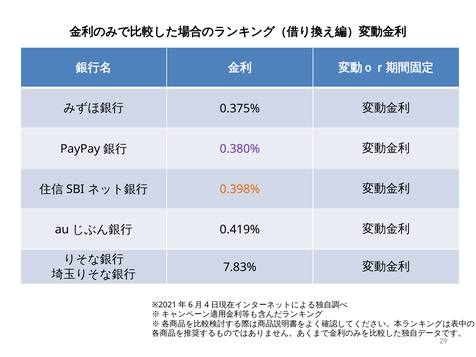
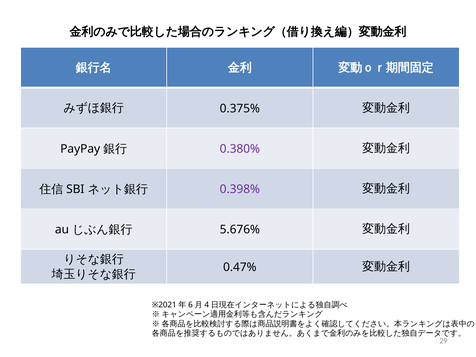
0.398% colour: orange -> purple (240, 189)
0.419%: 0.419% -> 5.676% (240, 230)
7.83%: 7.83% -> 0.47% (240, 267)
